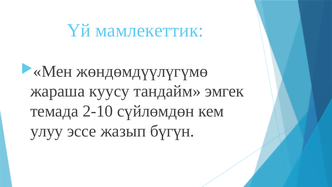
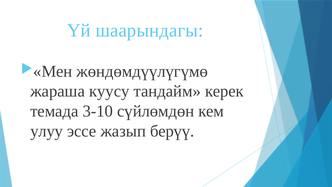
мамлекеттик: мамлекеттик -> шаарындагы (149, 30)
эмгек: эмгек -> керек (224, 91)
2-10: 2-10 -> 3-10 (98, 111)
бүгүн: бүгүн -> берүү (172, 131)
